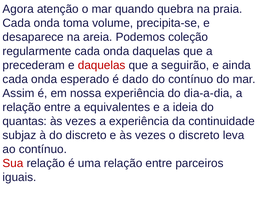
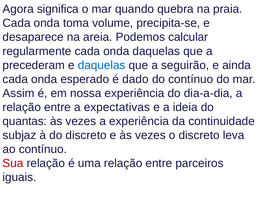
atenção: atenção -> significa (58, 9)
coleção: coleção -> calcular (188, 37)
daquelas colour: red -> blue (102, 65)
equivalentes: equivalentes -> expectativas (117, 107)
